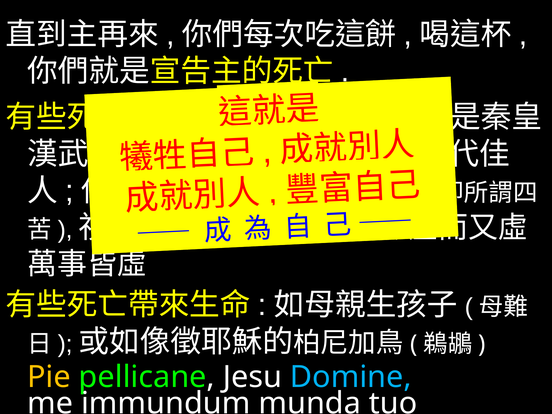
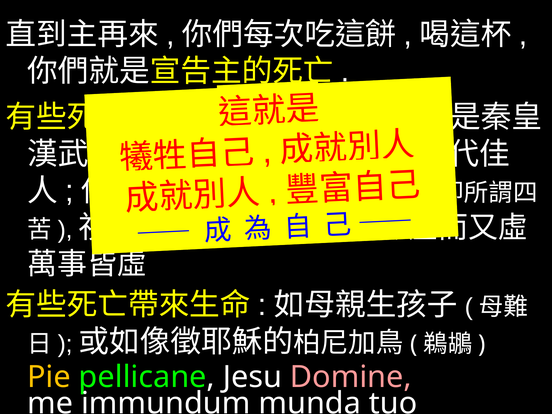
Domine colour: light blue -> pink (351, 377)
